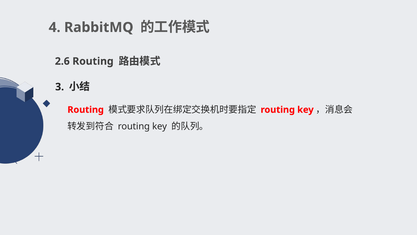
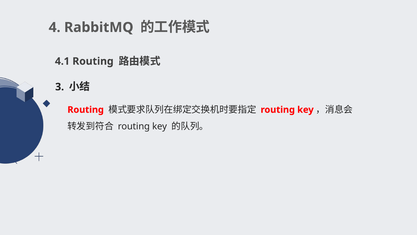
2.6: 2.6 -> 4.1 (62, 61)
